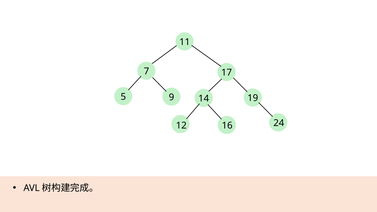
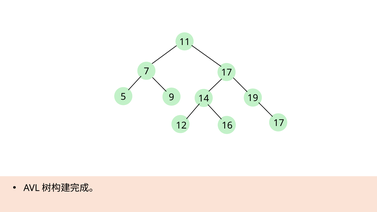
16 24: 24 -> 17 (279, 123)
